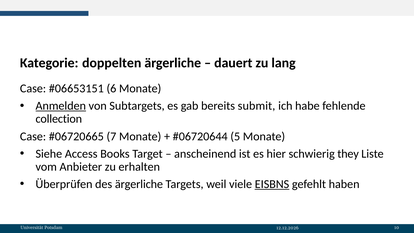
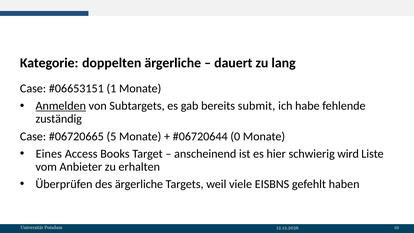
6: 6 -> 1 (111, 89)
collection: collection -> zuständig (59, 119)
7: 7 -> 5 (111, 136)
5: 5 -> 0 (235, 136)
Siehe: Siehe -> Eines (49, 154)
they: they -> wird (348, 154)
EISBNS underline: present -> none (272, 184)
